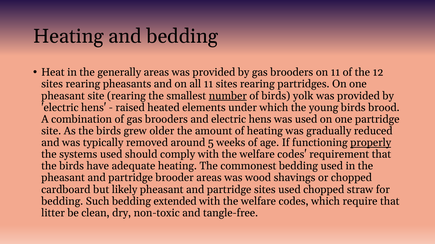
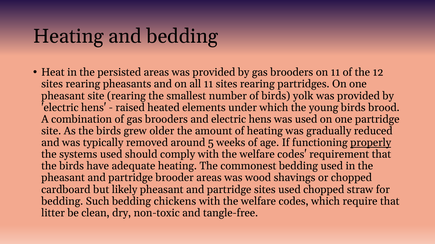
generally: generally -> persisted (119, 73)
number underline: present -> none (228, 96)
extended: extended -> chickens (175, 202)
